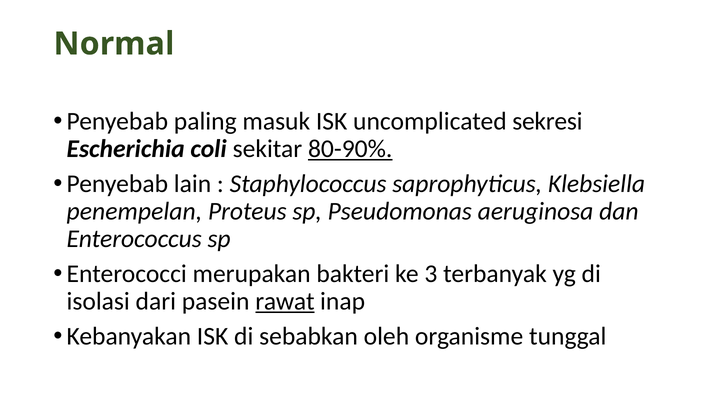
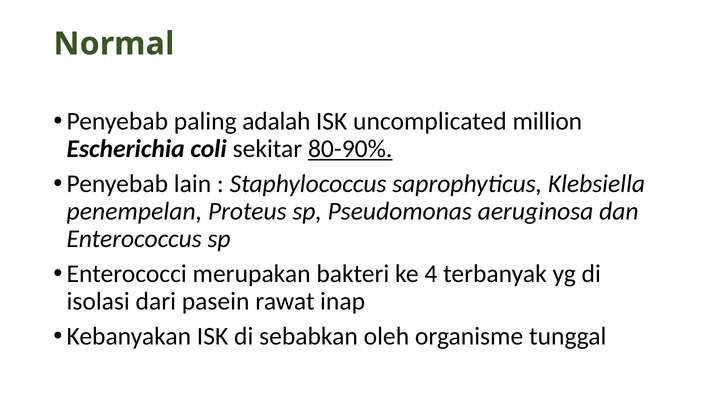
masuk: masuk -> adalah (276, 121)
sekresi: sekresi -> million (547, 121)
3: 3 -> 4 (431, 274)
rawat underline: present -> none (285, 302)
